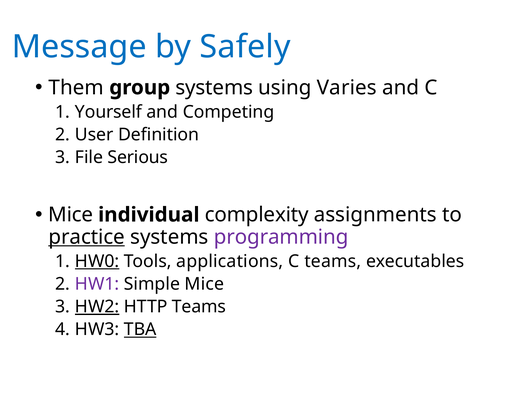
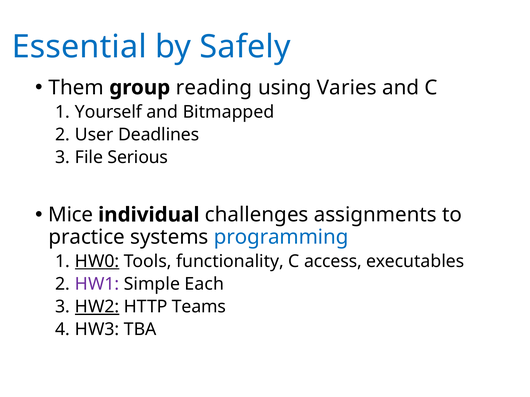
Message: Message -> Essential (79, 47)
group systems: systems -> reading (214, 88)
Competing: Competing -> Bitmapped (229, 112)
Definition: Definition -> Deadlines (159, 135)
complexity: complexity -> challenges (257, 215)
practice underline: present -> none (87, 237)
programming colour: purple -> blue (281, 237)
applications: applications -> functionality (230, 262)
C teams: teams -> access (333, 262)
Simple Mice: Mice -> Each (204, 284)
TBA underline: present -> none (140, 330)
